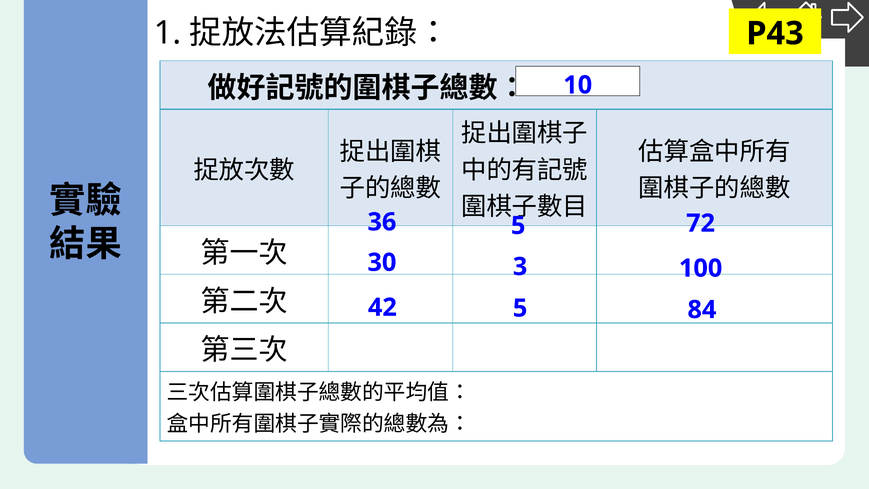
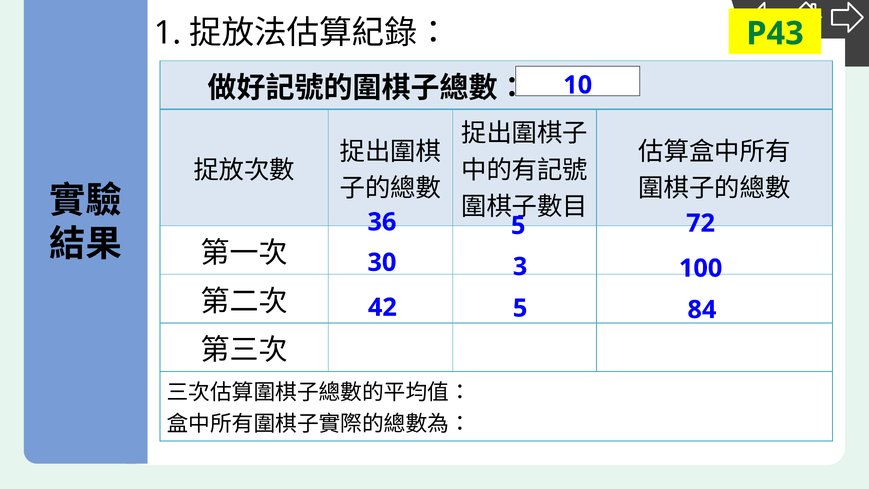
P43 colour: black -> green (775, 34)
